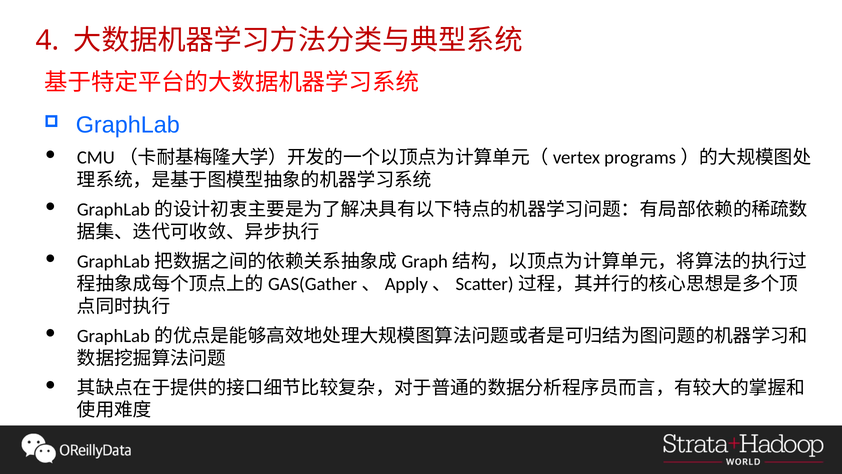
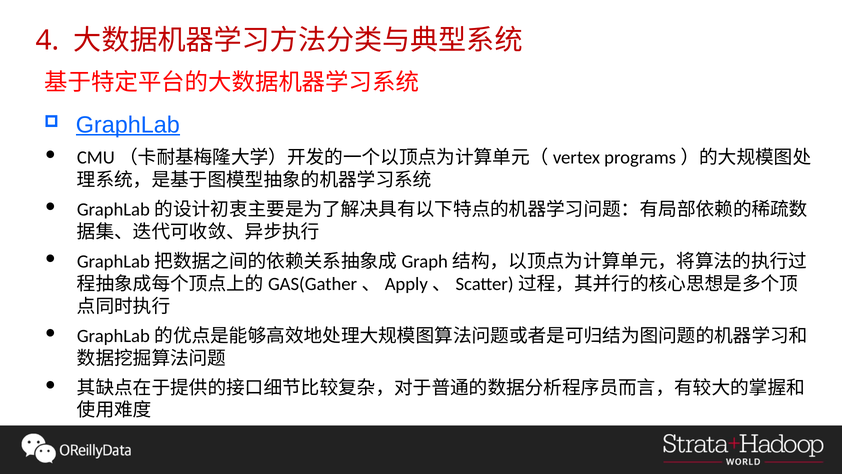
GraphLab underline: none -> present (128, 125)
